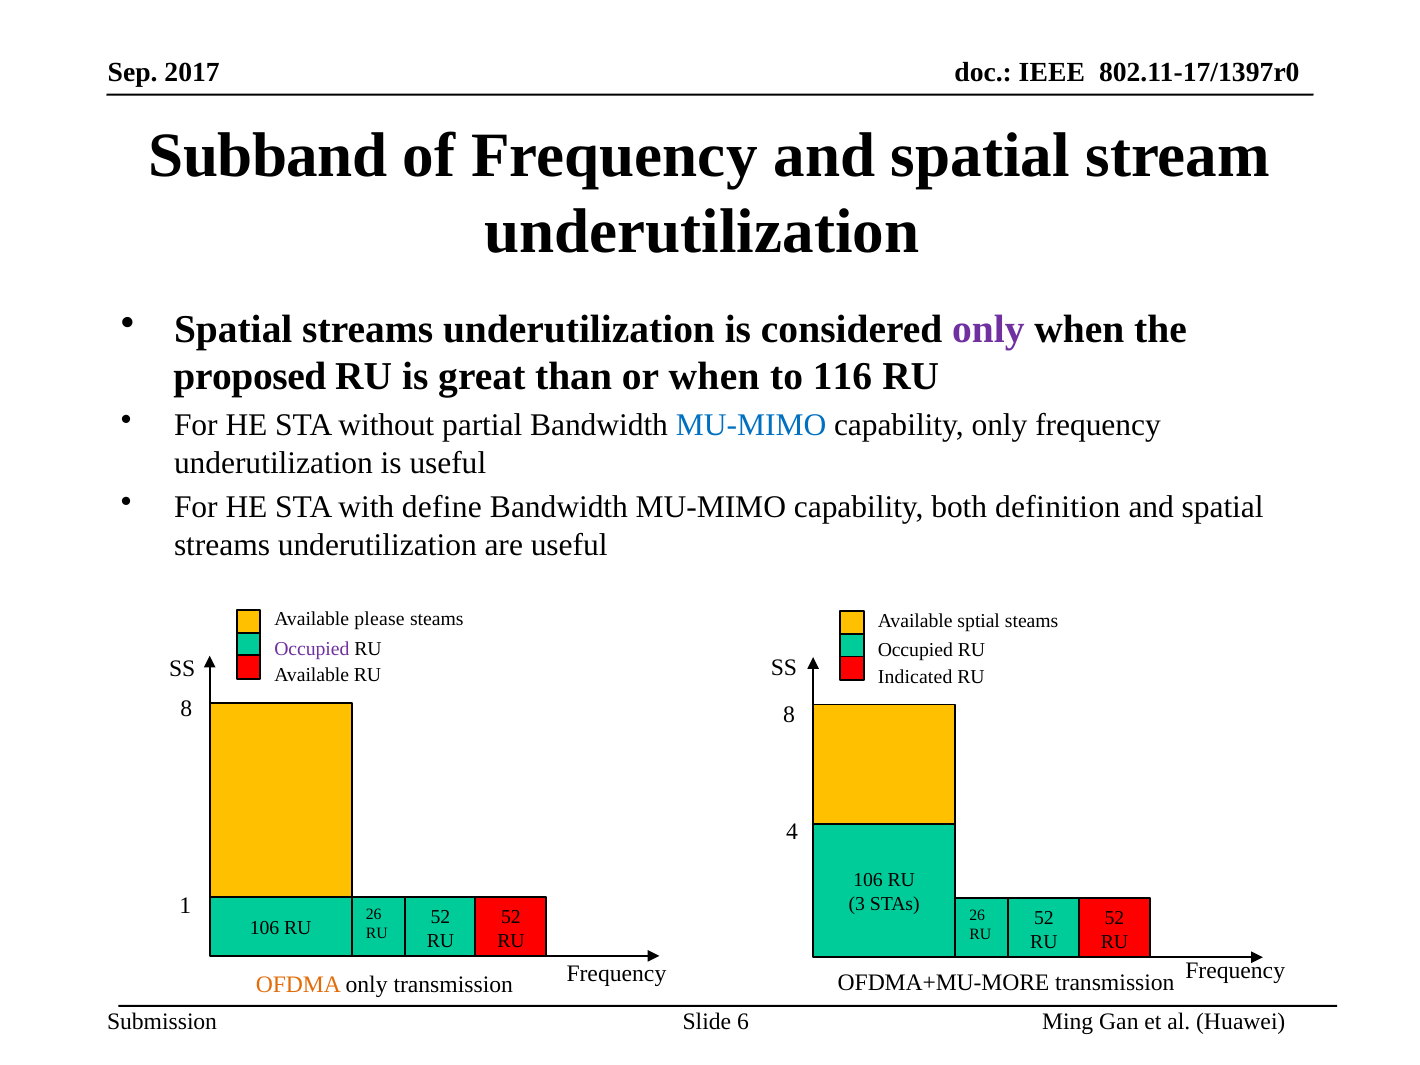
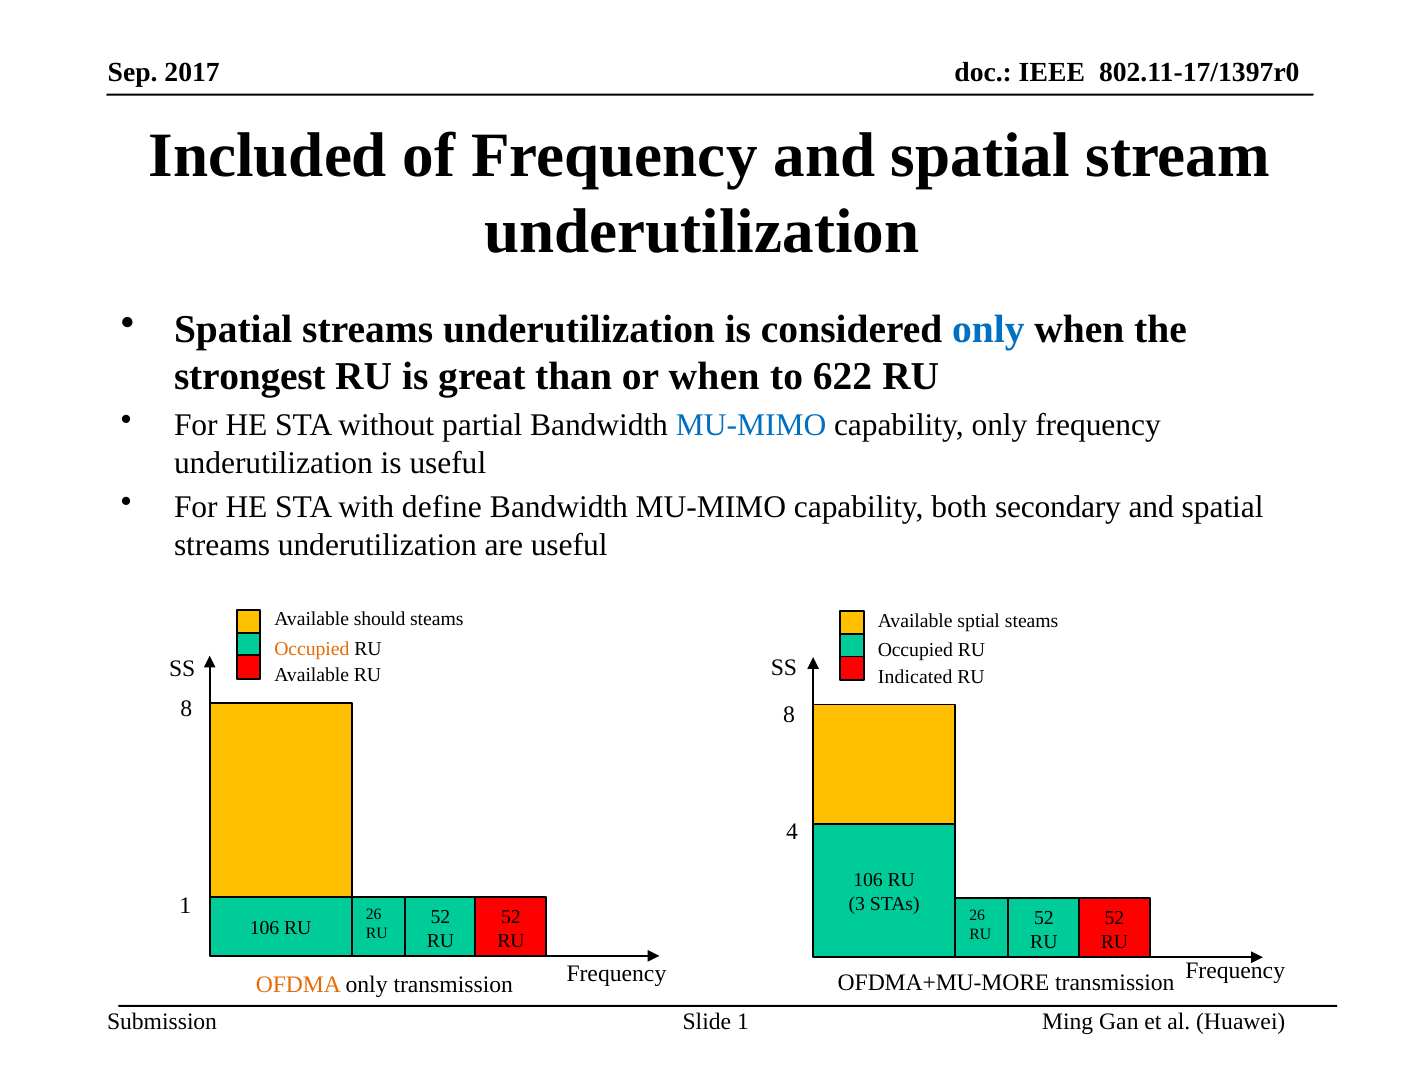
Subband: Subband -> Included (268, 156)
only colour: purple -> blue (988, 329)
proposed: proposed -> strongest (250, 377)
116: 116 -> 622 (843, 377)
definition: definition -> secondary (1058, 507)
please: please -> should (380, 619)
Occupied colour: purple -> orange (312, 649)
Slide 6: 6 -> 1 (743, 1021)
